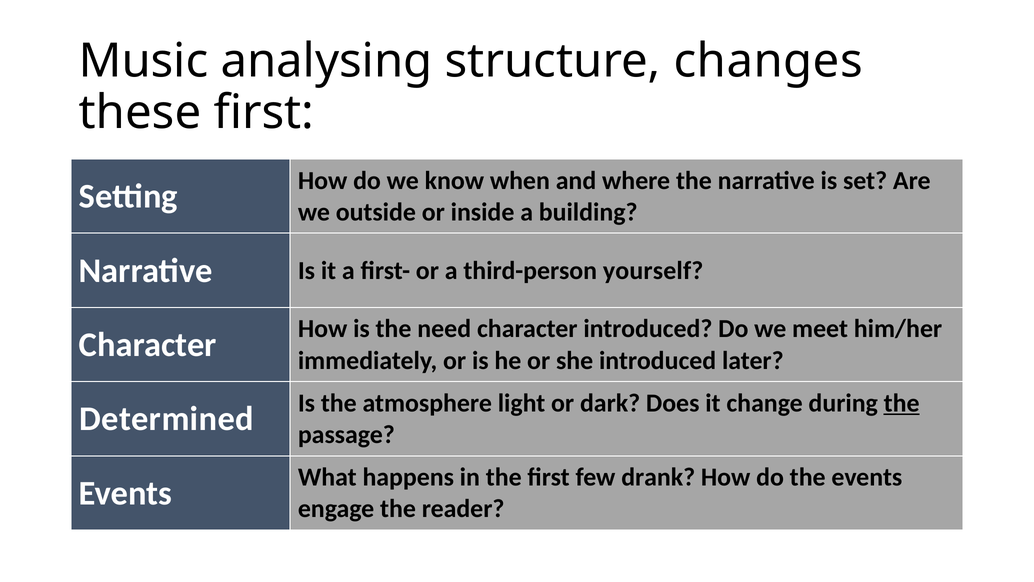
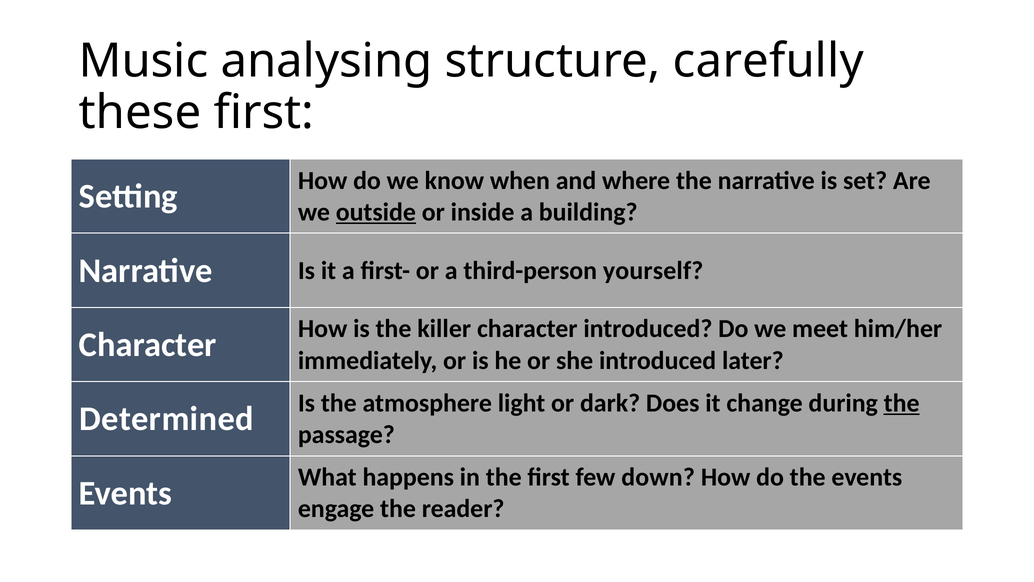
changes: changes -> carefully (768, 61)
outside underline: none -> present (376, 212)
need: need -> killer (444, 329)
drank: drank -> down (658, 477)
